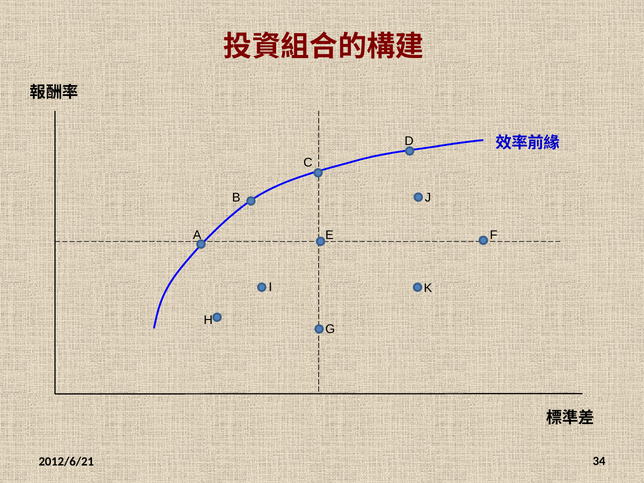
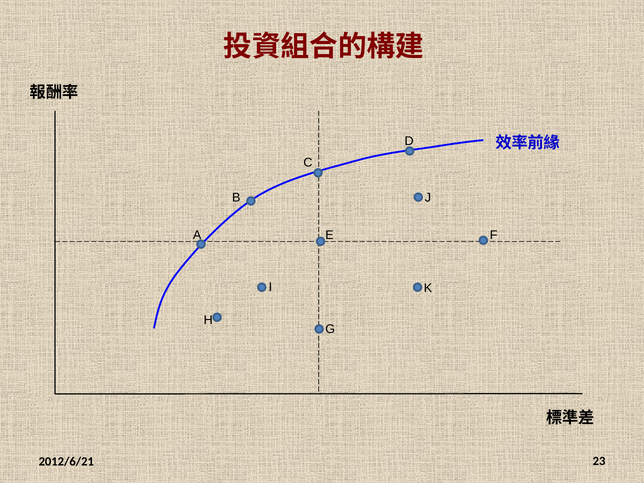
34: 34 -> 23 (599, 461)
